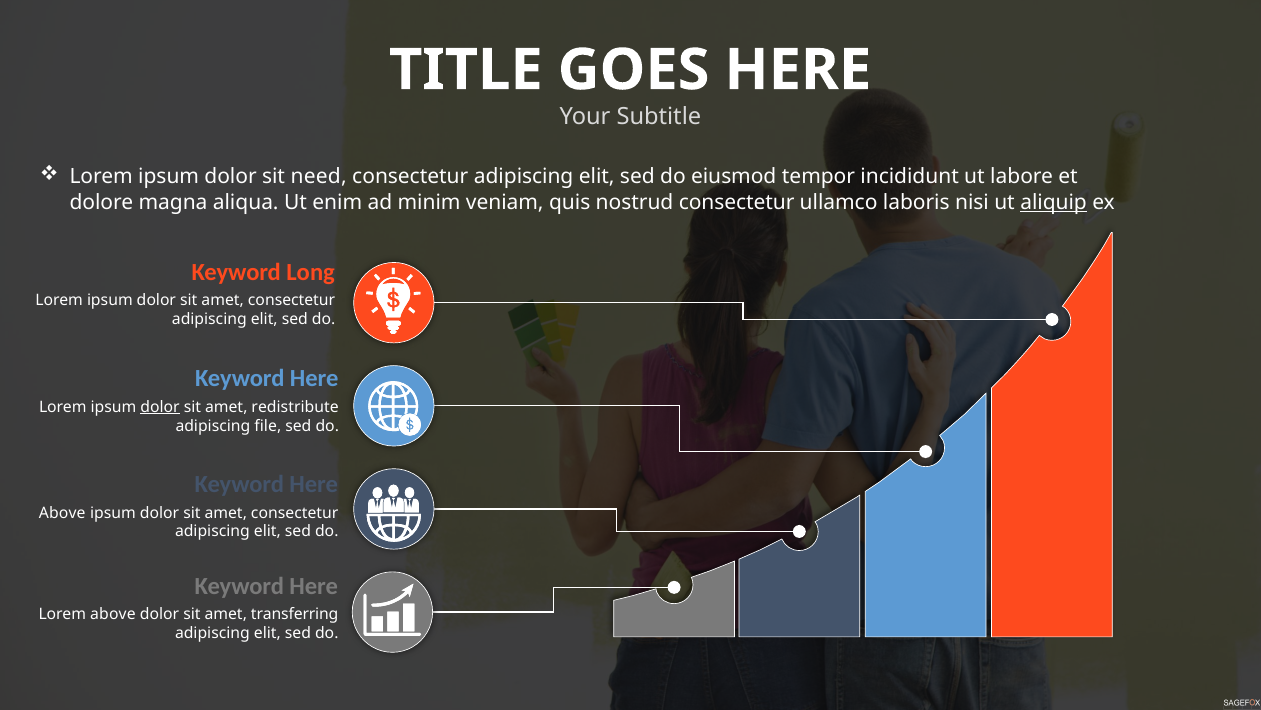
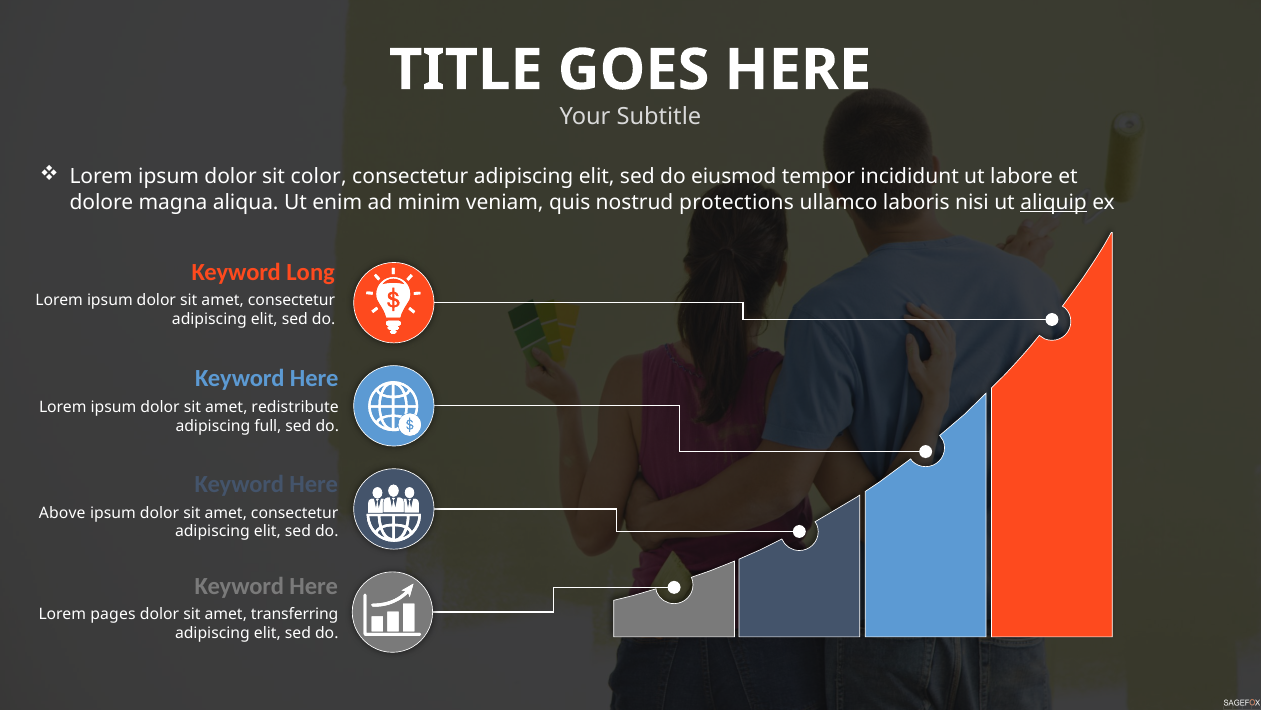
need: need -> color (319, 177)
nostrud consectetur: consectetur -> protections (737, 202)
dolor underline: present -> none (160, 407)
file: file -> full (268, 426)
Lorem above: above -> pages (113, 614)
